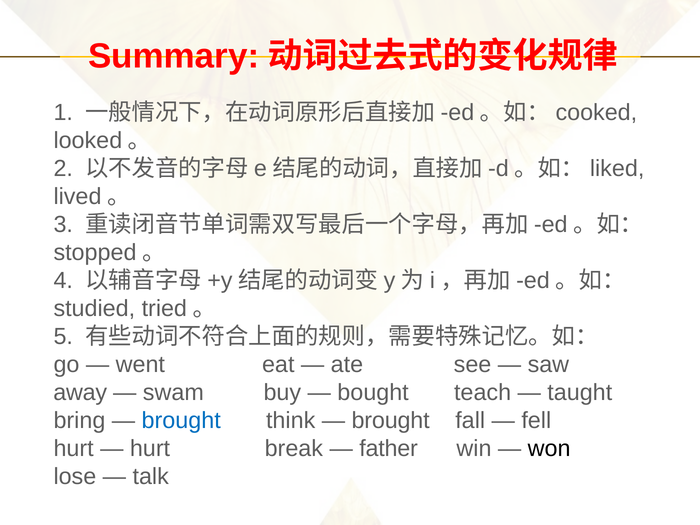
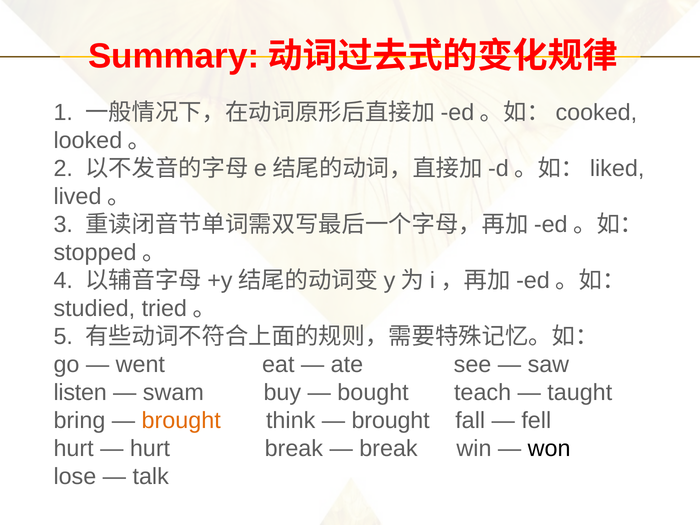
away: away -> listen (80, 392)
brought colour: blue -> orange (181, 420)
father: father -> break (388, 448)
